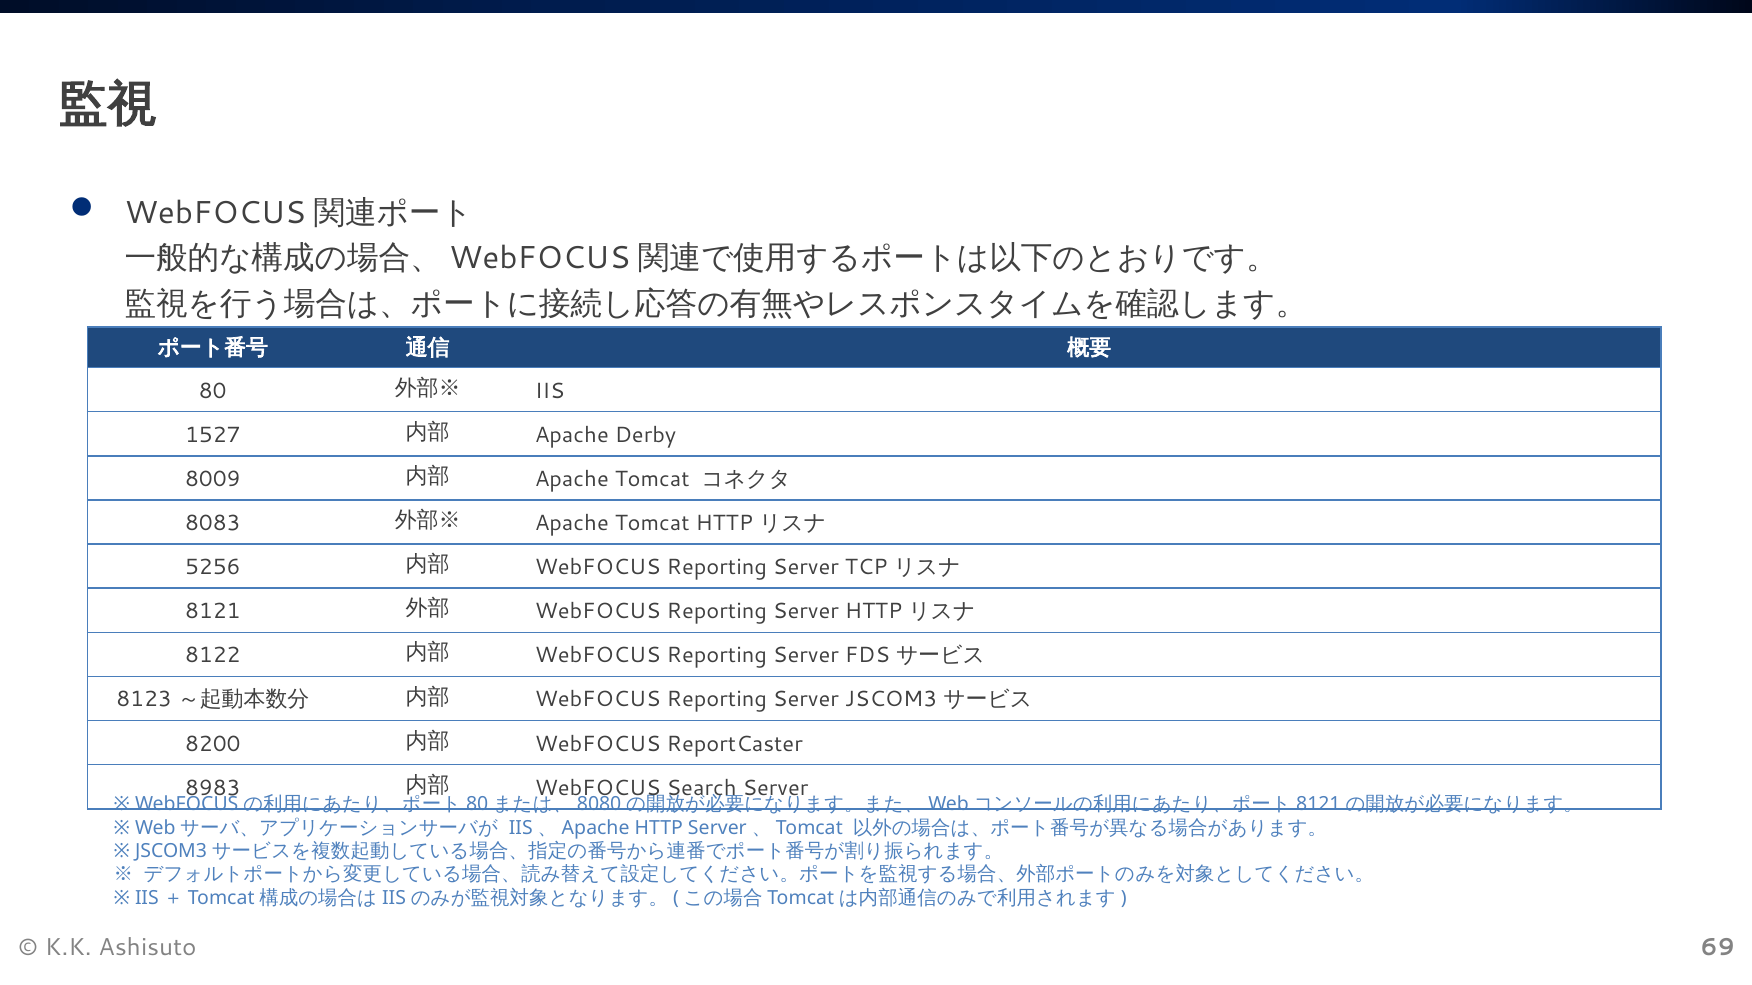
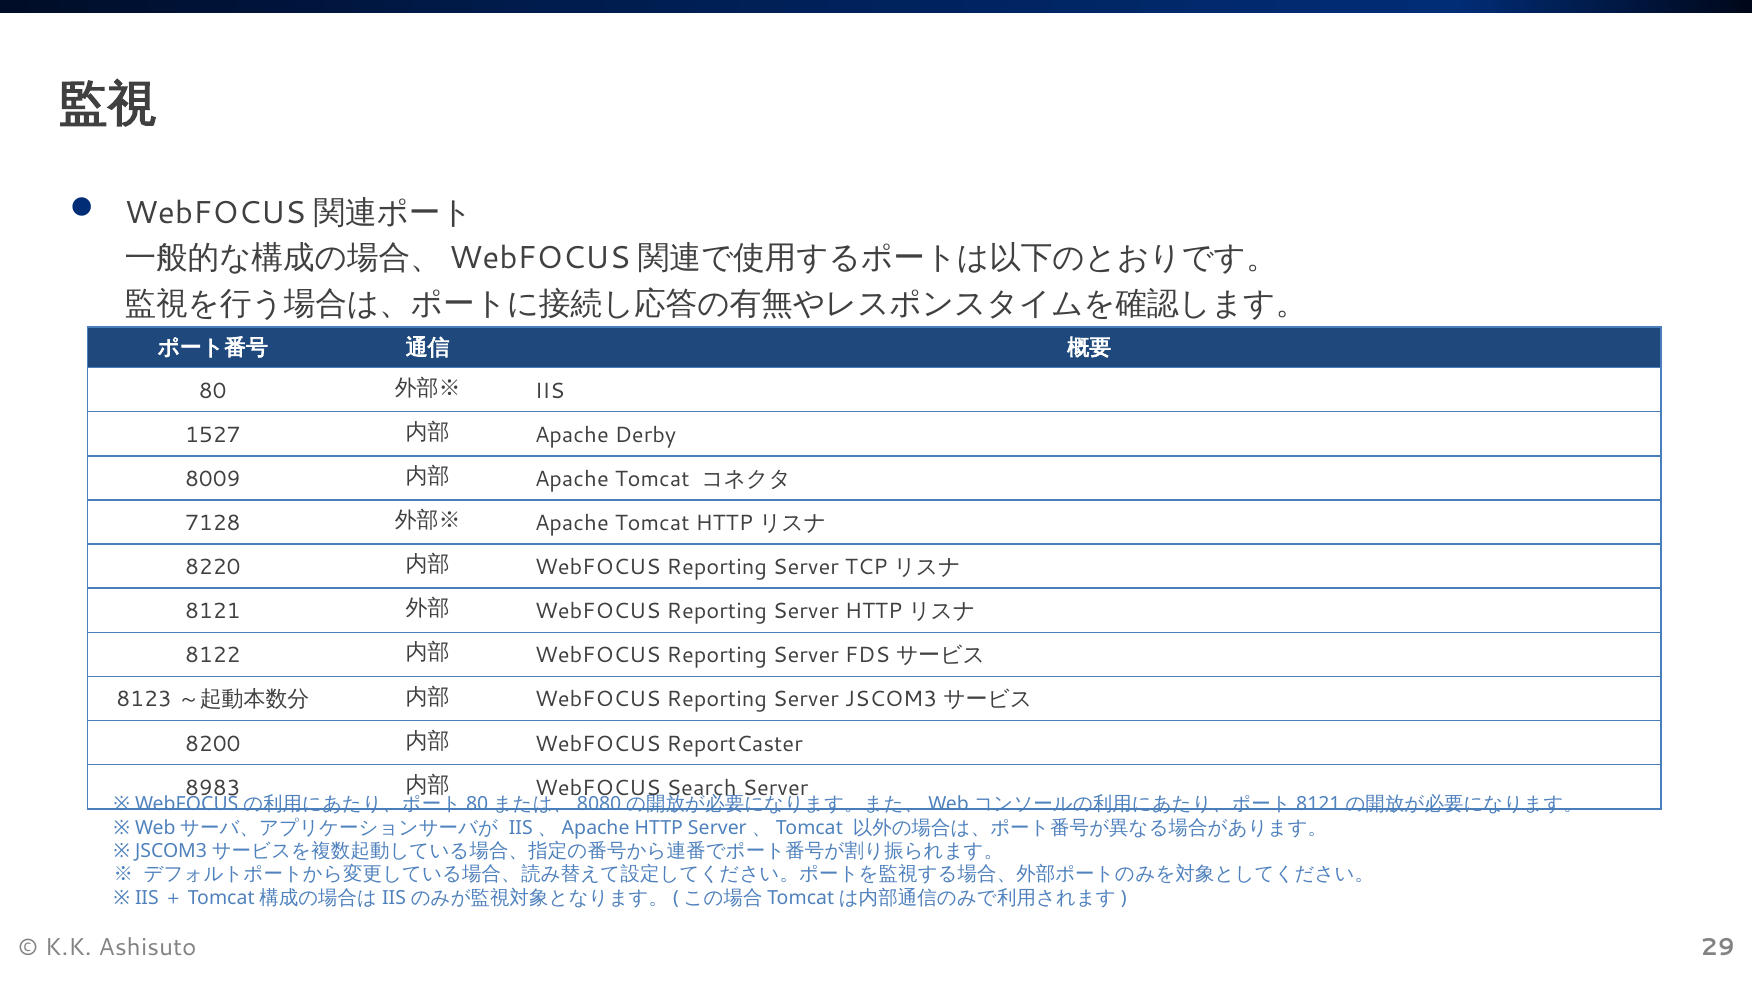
8083: 8083 -> 7128 (213, 523)
5256: 5256 -> 8220 (213, 568)
69: 69 -> 29 (1718, 948)
